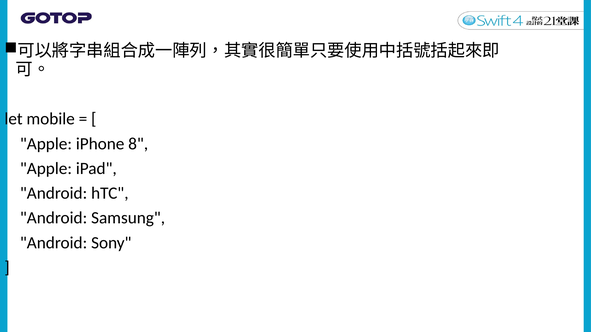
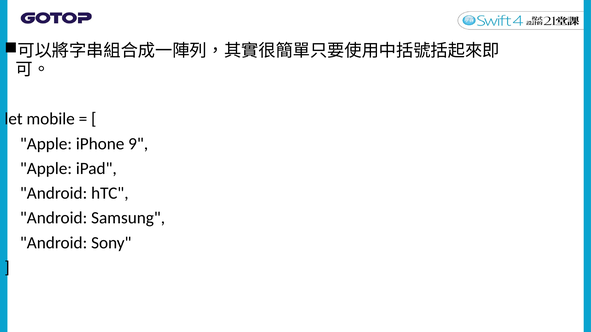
8: 8 -> 9 (138, 144)
